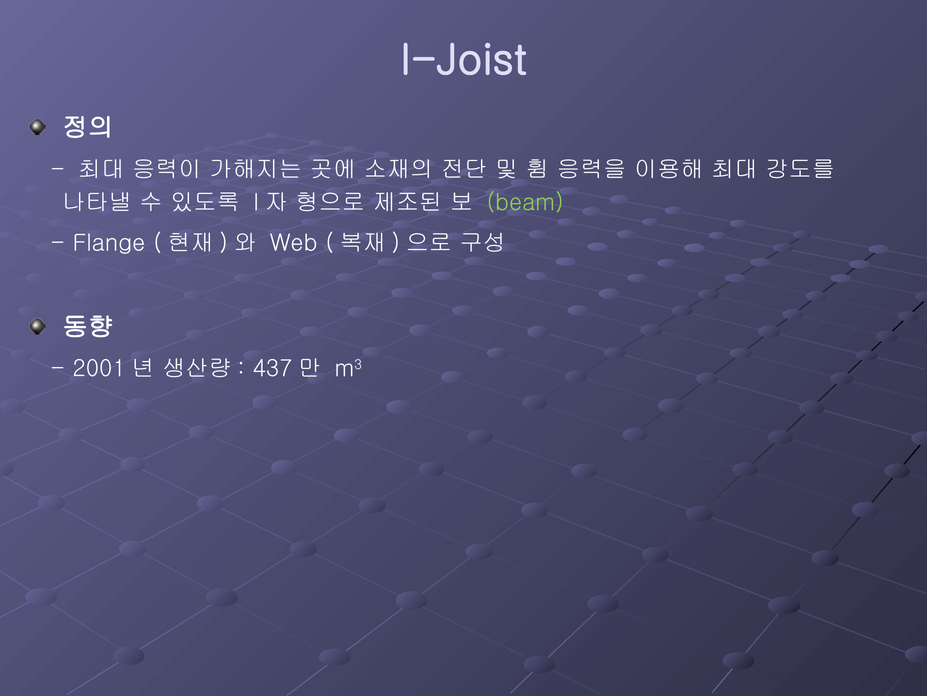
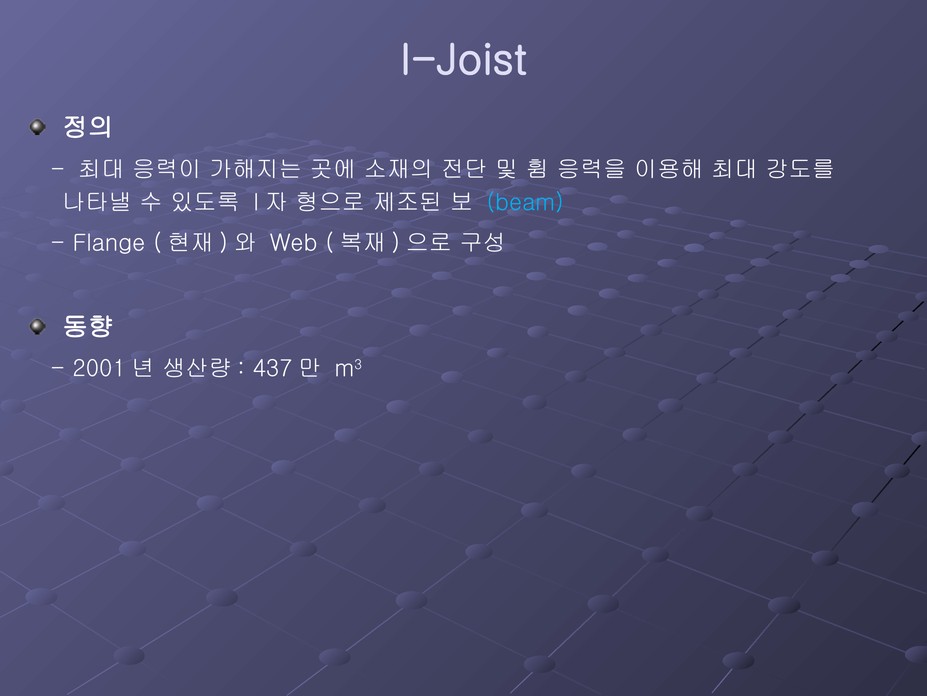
beam colour: light green -> light blue (525, 203)
